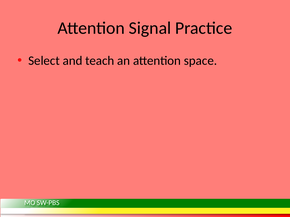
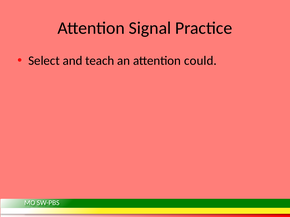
space: space -> could (200, 61)
